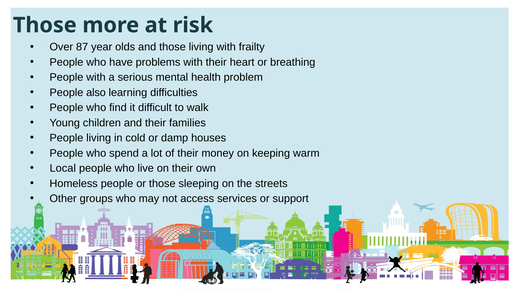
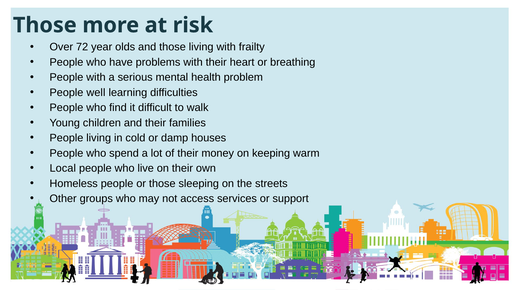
87: 87 -> 72 (82, 47)
also: also -> well (96, 93)
